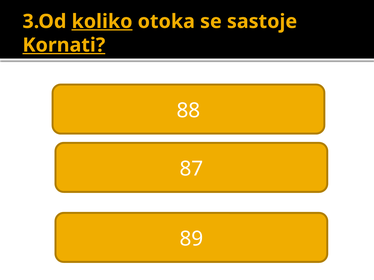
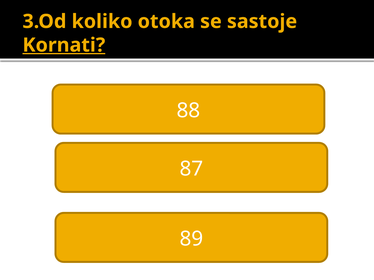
koliko underline: present -> none (102, 22)
